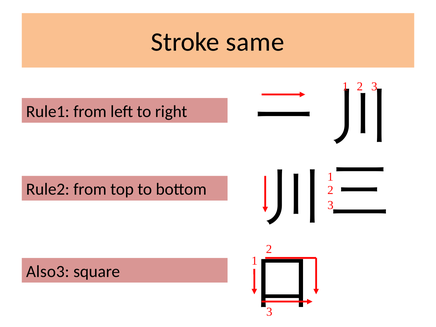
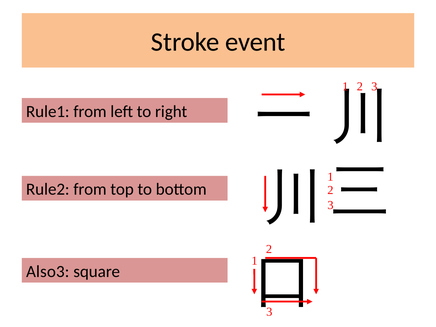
same: same -> event (255, 42)
